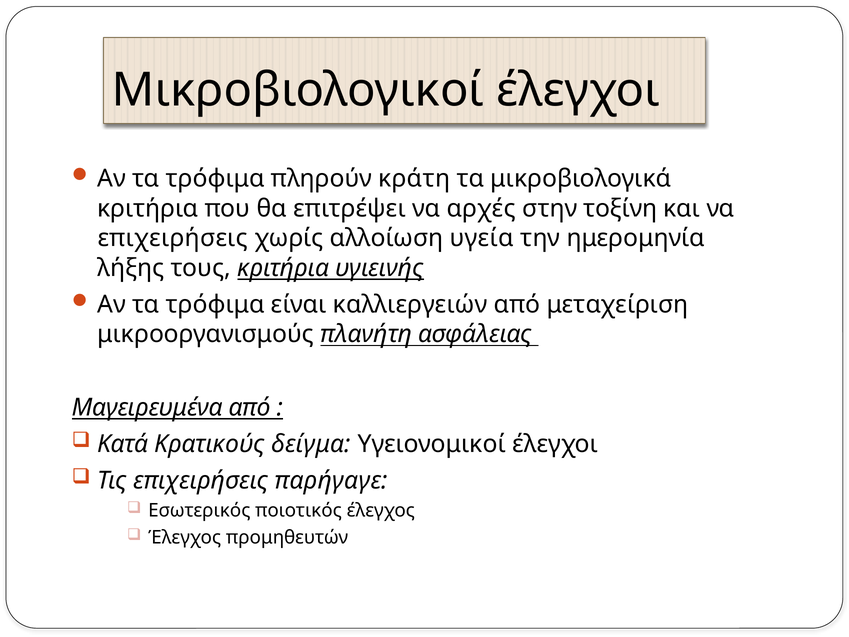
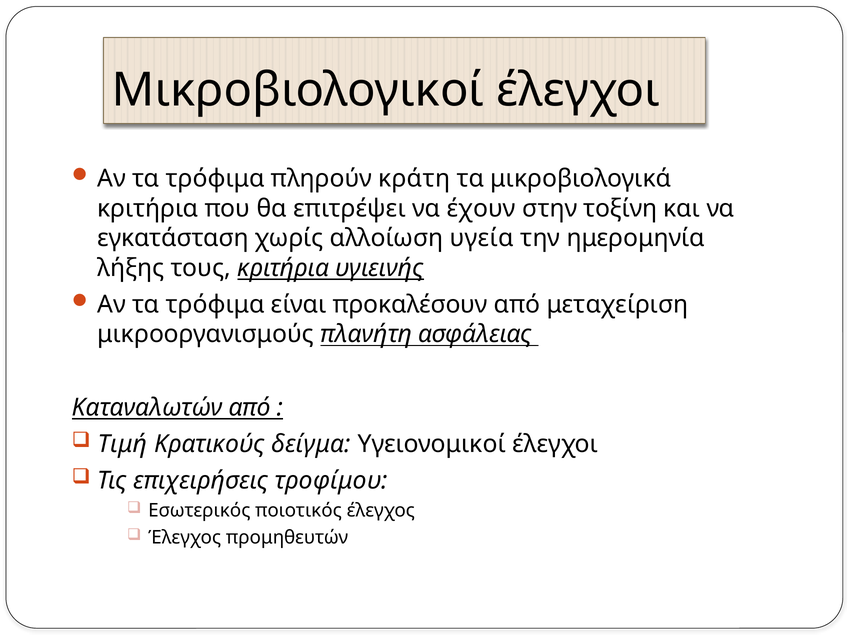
αρχές: αρχές -> έχουν (481, 208)
επιχειρήσεις: επιχειρήσεις -> εγκατάσταση (173, 238)
καλλιεργειών: καλλιεργειών -> προκαλέσουν (410, 304)
Μαγειρευμένα: Μαγειρευμένα -> Καταναλωτών (147, 407)
Κατά: Κατά -> Τιμή (122, 444)
παρήγαγε: παρήγαγε -> τροφίμου (331, 480)
